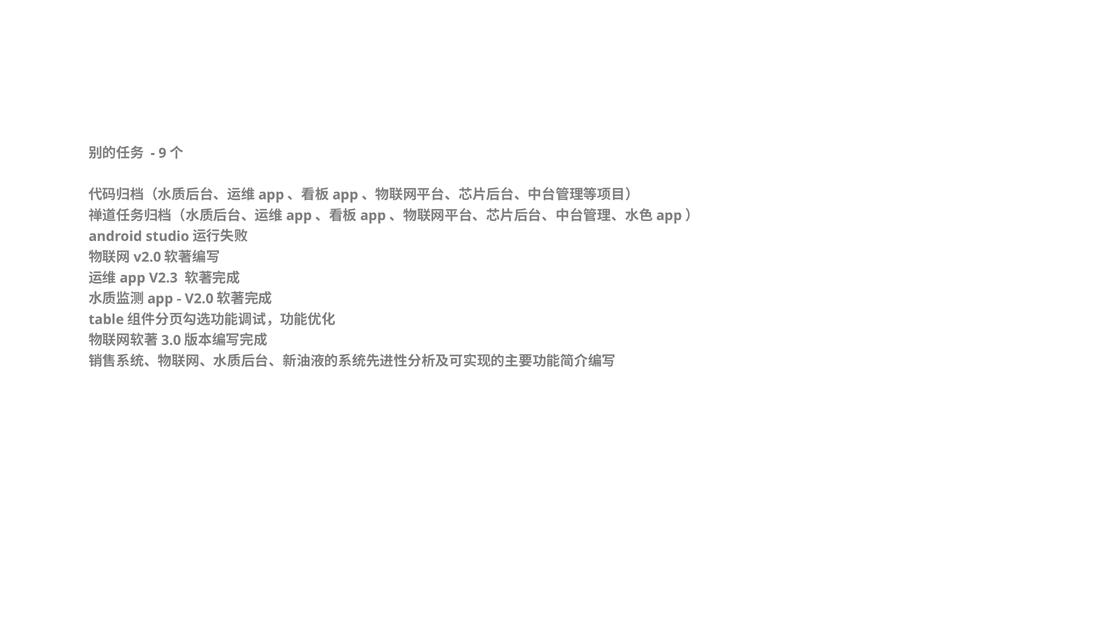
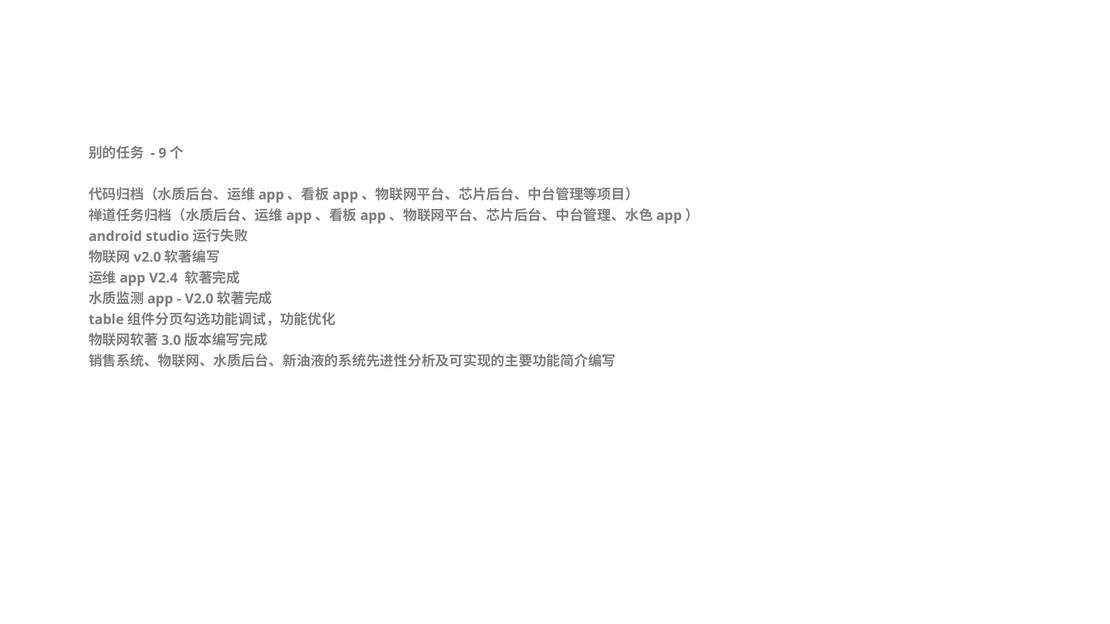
V2.3: V2.3 -> V2.4 (163, 278)
